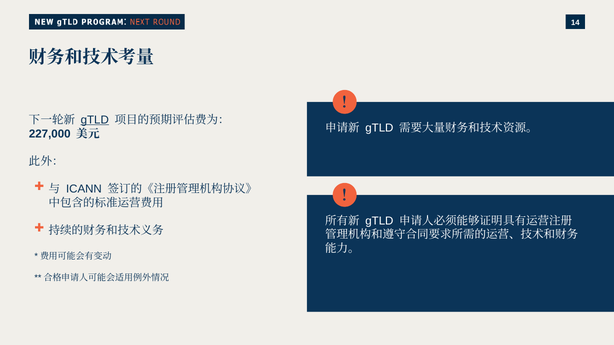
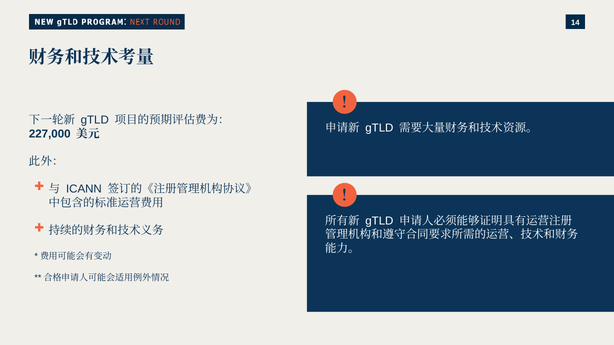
gTLD underline: present -> none (95, 120)
